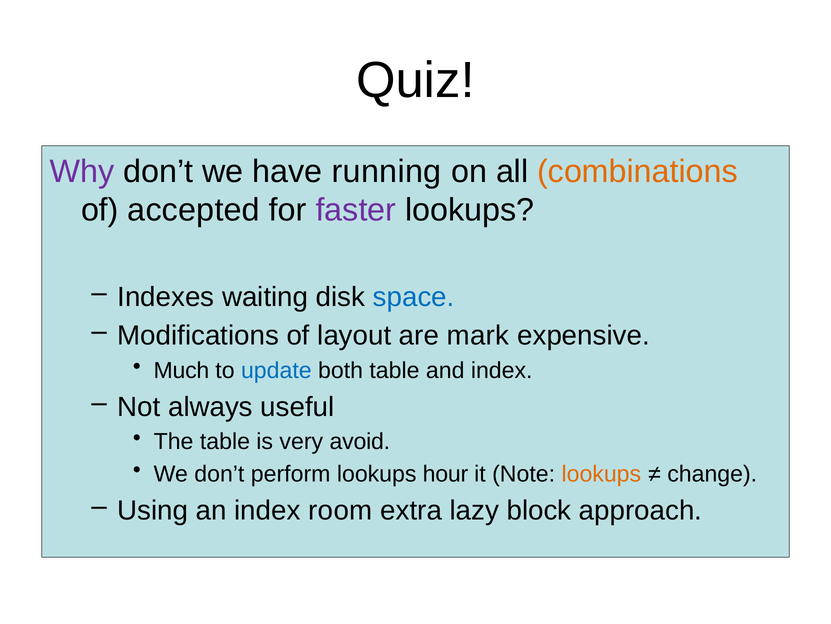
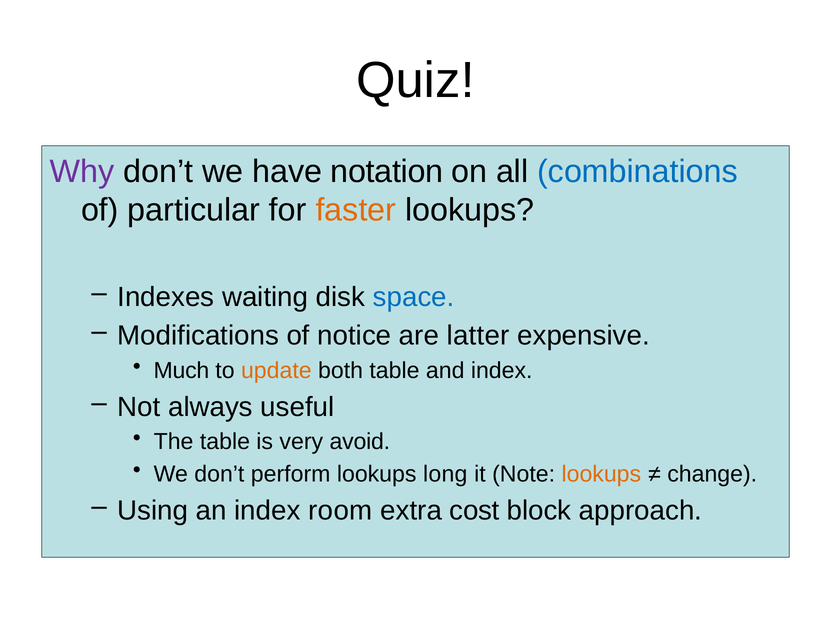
running: running -> notation (387, 171)
combinations colour: orange -> blue (638, 171)
accepted: accepted -> particular (194, 210)
faster colour: purple -> orange (356, 210)
layout: layout -> notice (354, 335)
mark: mark -> latter (478, 335)
update colour: blue -> orange (276, 370)
hour: hour -> long (445, 474)
lazy: lazy -> cost (474, 510)
